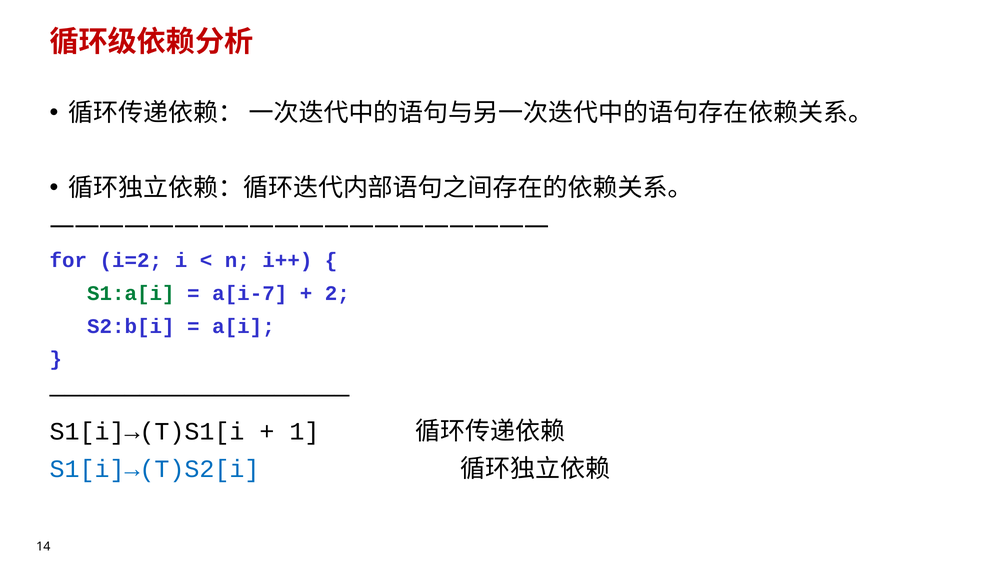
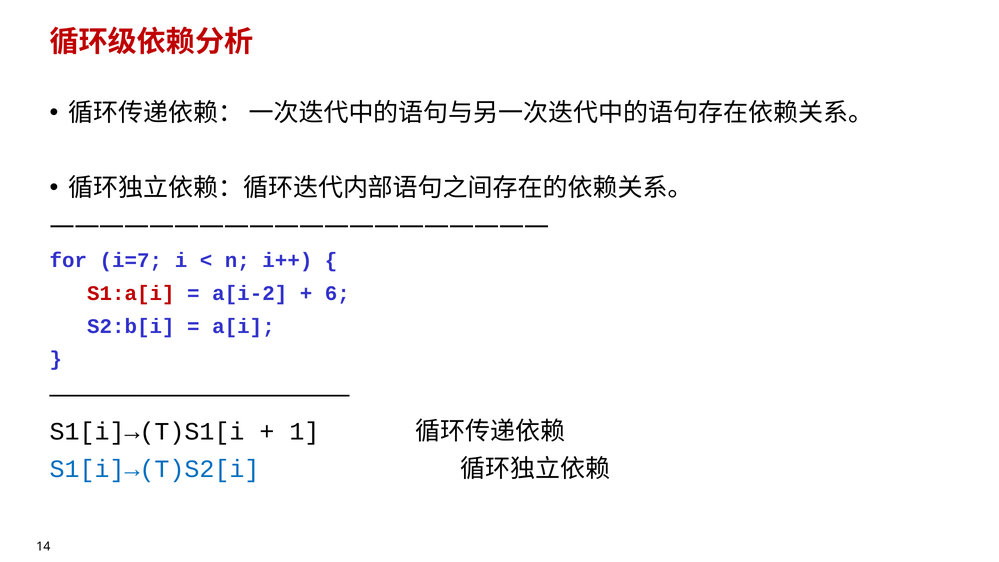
i=2: i=2 -> i=7 (131, 260)
S1:a[i colour: green -> red (131, 293)
a[i-7: a[i-7 -> a[i-2 (250, 293)
2: 2 -> 6 (337, 293)
